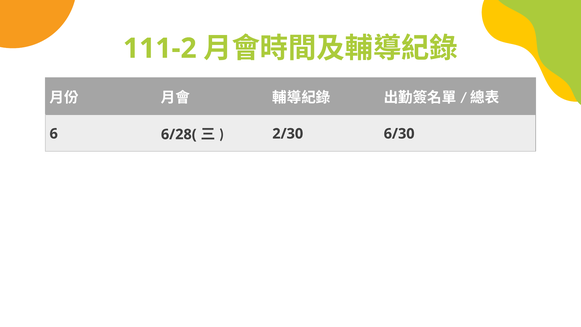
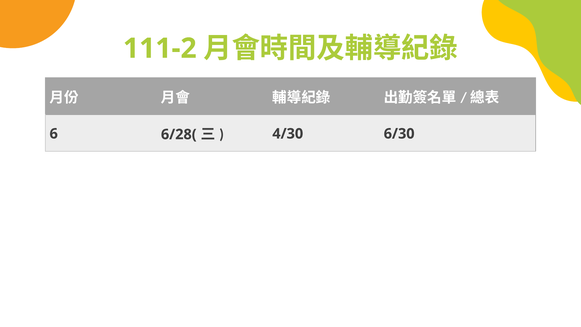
2/30: 2/30 -> 4/30 (288, 134)
